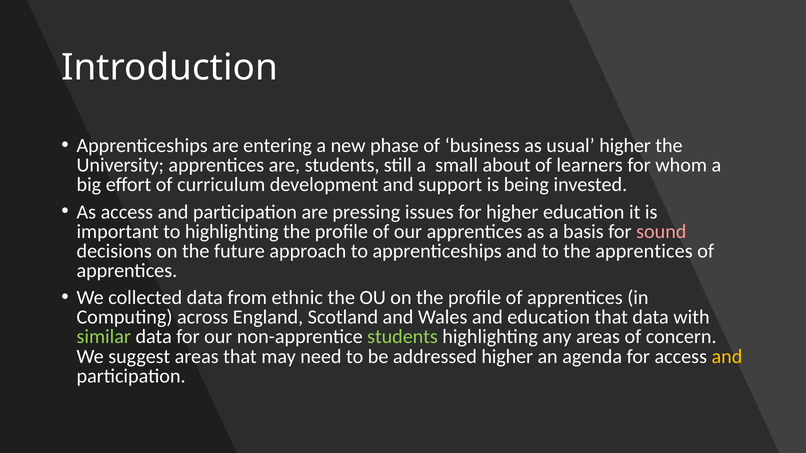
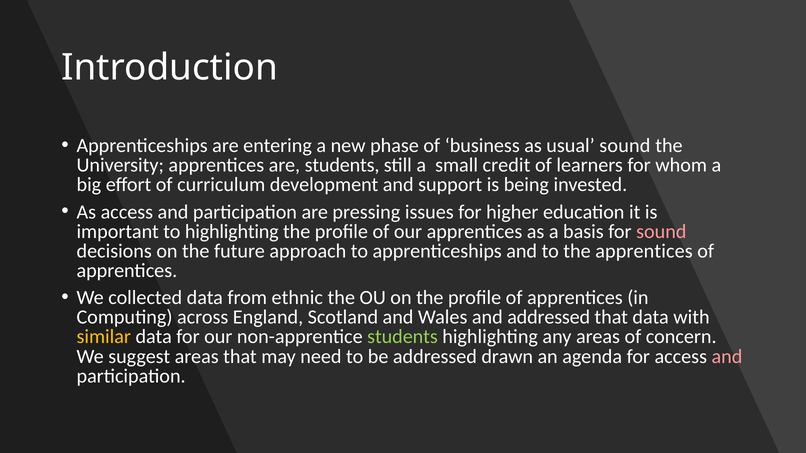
usual higher: higher -> sound (625, 146)
about: about -> credit (506, 165)
and education: education -> addressed (549, 318)
similar colour: light green -> yellow (104, 337)
addressed higher: higher -> drawn (507, 357)
and colour: yellow -> pink (727, 357)
